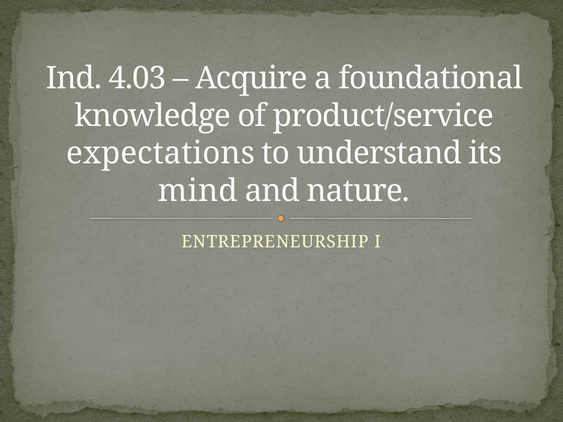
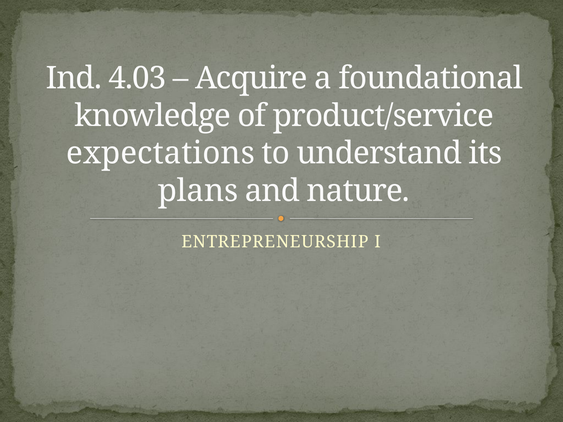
mind: mind -> plans (198, 191)
